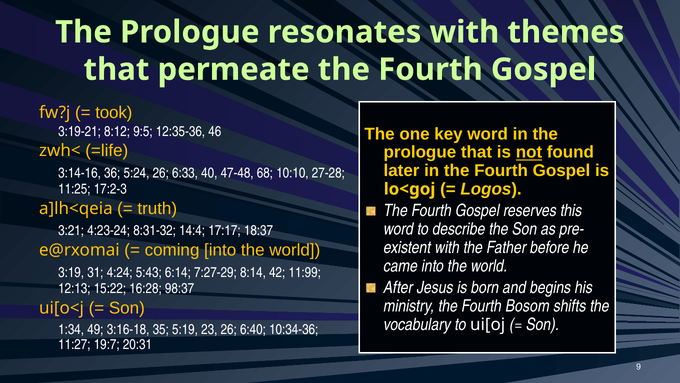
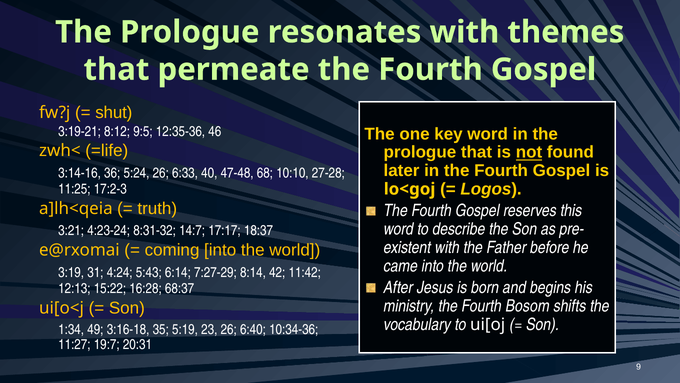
took: took -> shut (114, 113)
14:4: 14:4 -> 14:7 (192, 230)
11:99: 11:99 -> 11:42 (305, 272)
98:37: 98:37 -> 68:37 (180, 288)
